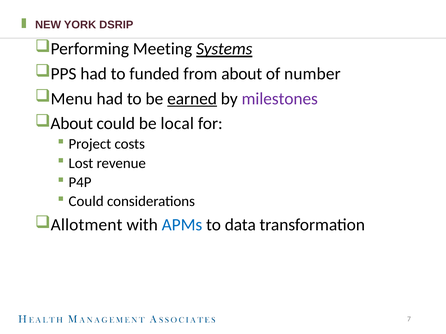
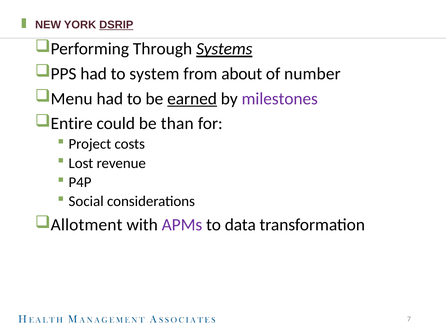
DSRIP underline: none -> present (116, 25)
Meeting: Meeting -> Through (163, 49)
funded: funded -> system (154, 74)
About: About -> Entire (72, 124)
local: local -> than (177, 124)
Could: Could -> Social (86, 202)
APMs colour: blue -> purple (182, 225)
